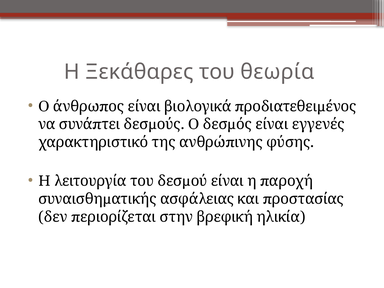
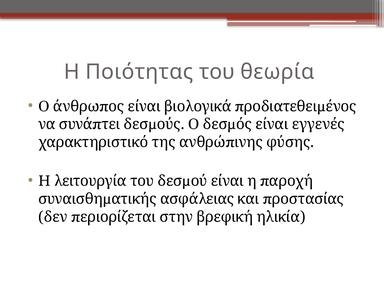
Ξεκάθαρες: Ξεκάθαρες -> Ποιότητας (139, 72)
